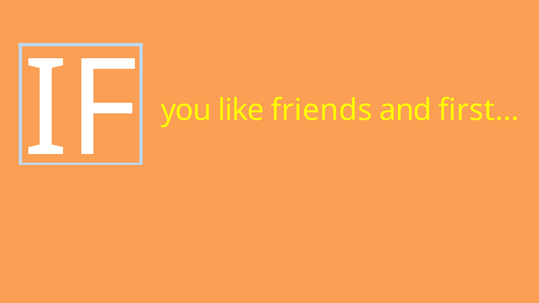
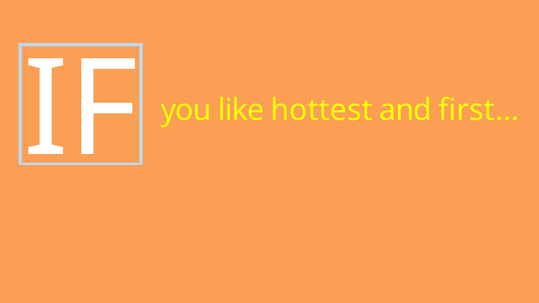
friends: friends -> hottest (322, 110)
